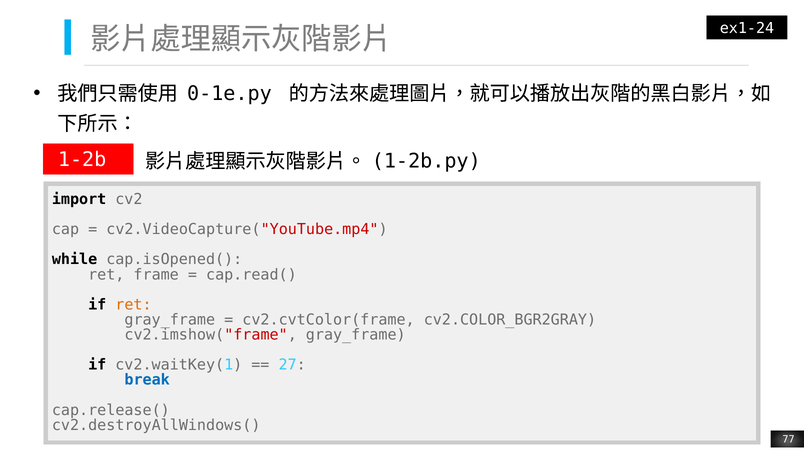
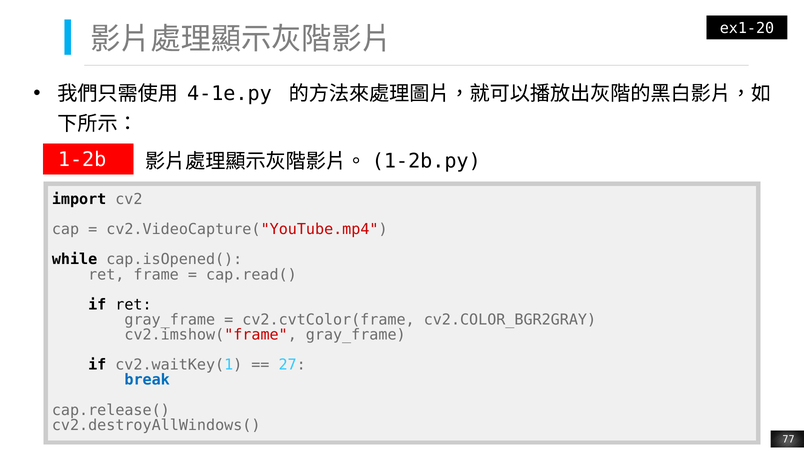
ex1-24: ex1-24 -> ex1-20 (747, 28)
0-1e.py: 0-1e.py -> 4-1e.py (229, 94)
ret colour: orange -> black (133, 305)
